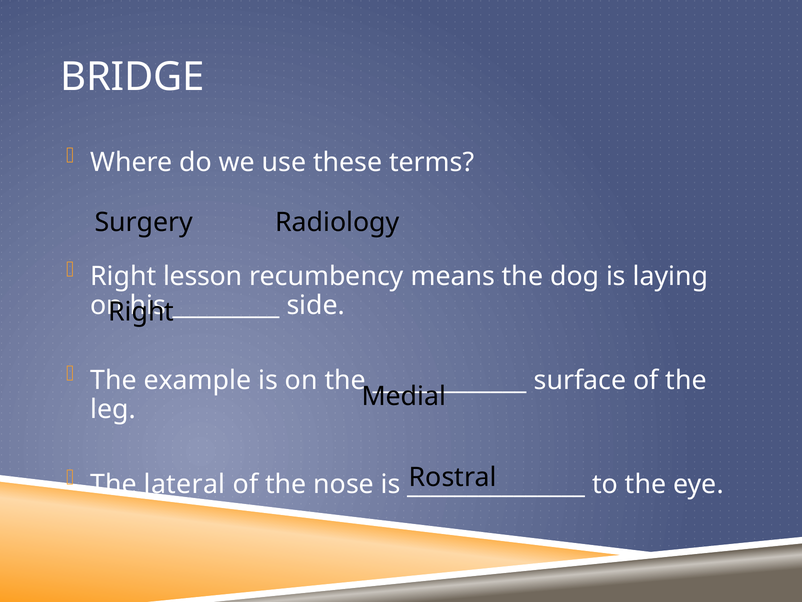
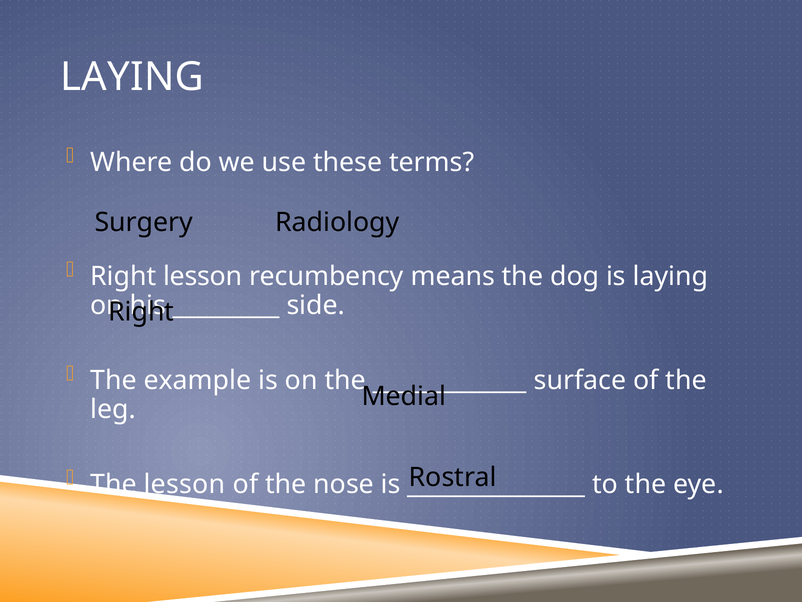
BRIDGE: BRIDGE -> LAYING (132, 77)
The lateral: lateral -> lesson (185, 484)
